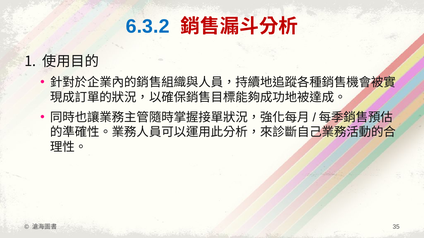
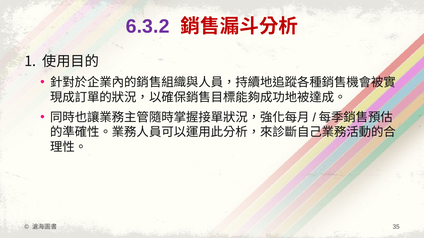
6.3.2 colour: blue -> purple (148, 27)
